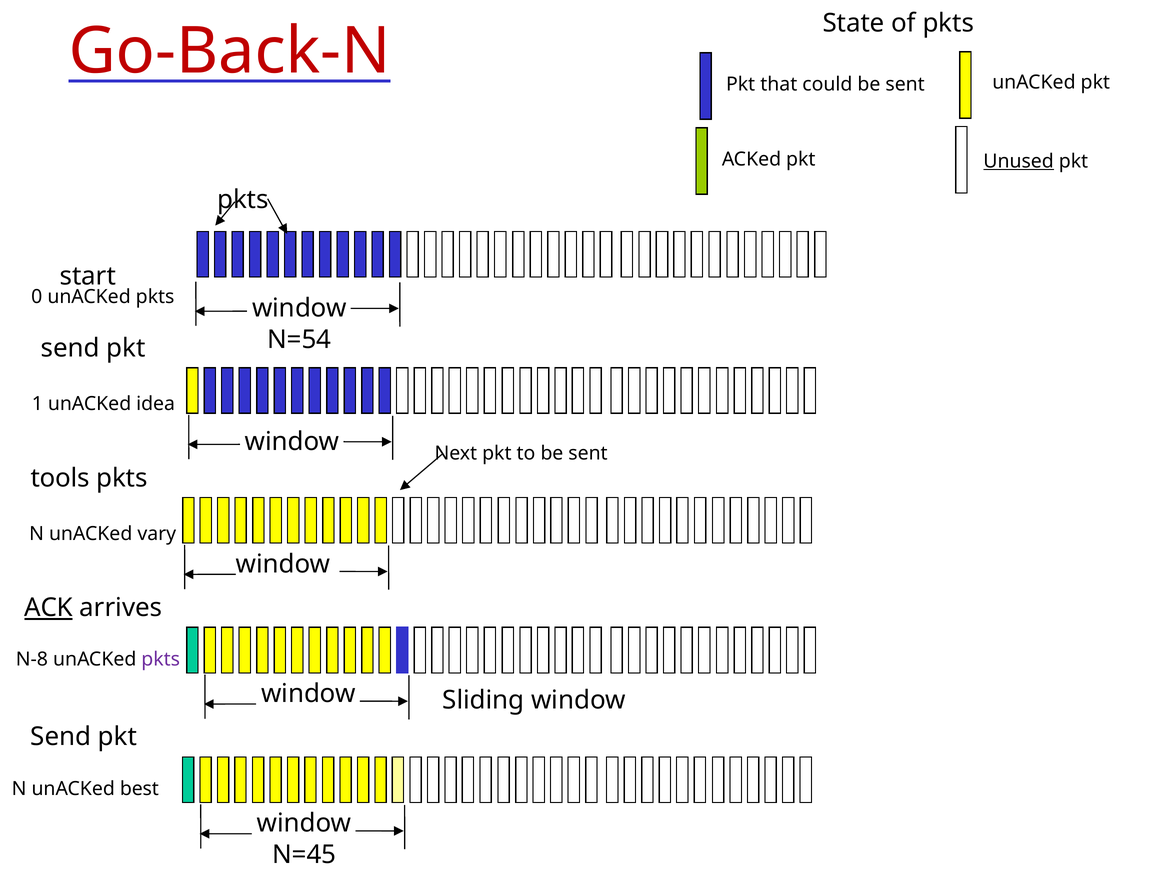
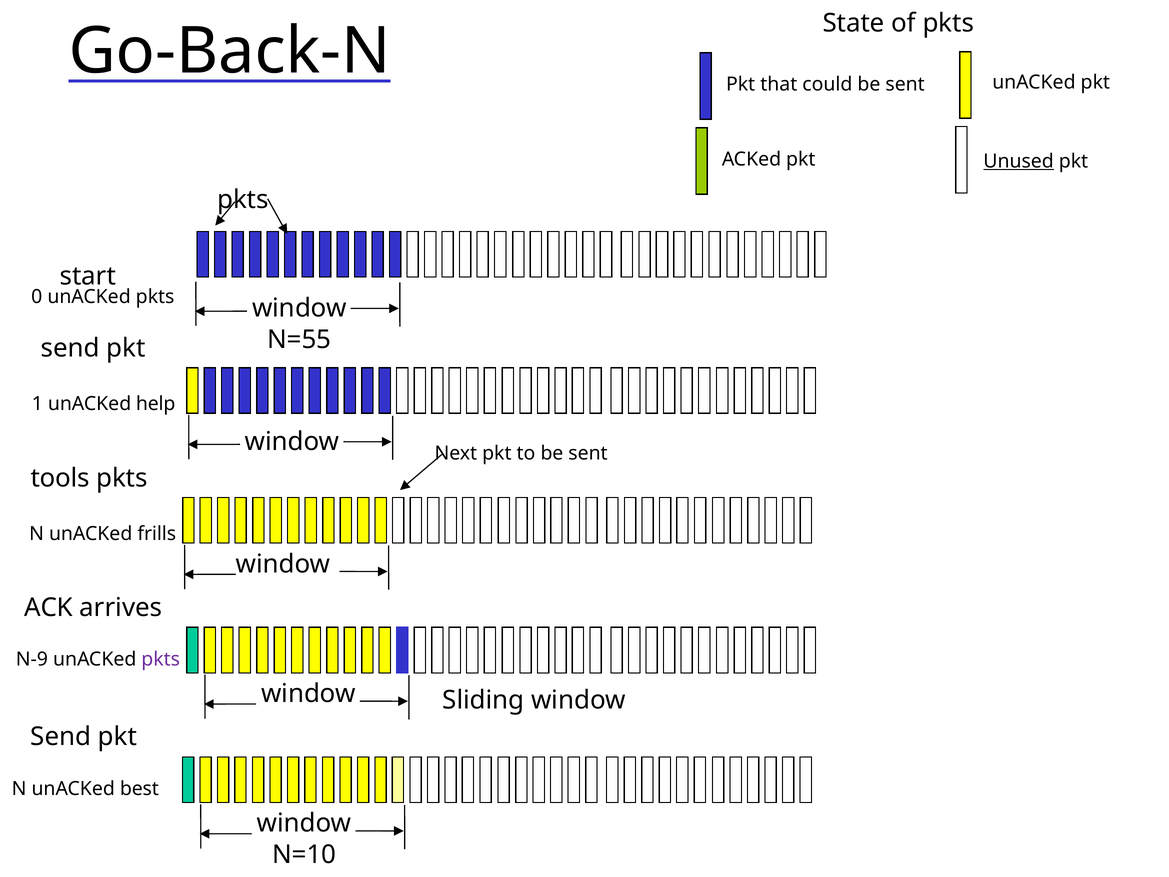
Go-Back-N colour: red -> black (230, 51)
N=54: N=54 -> N=55 (299, 339)
idea: idea -> help (156, 404)
vary: vary -> frills (157, 533)
ACK underline: present -> none (49, 608)
N-8: N-8 -> N-9 (32, 659)
N=45: N=45 -> N=10 (304, 854)
